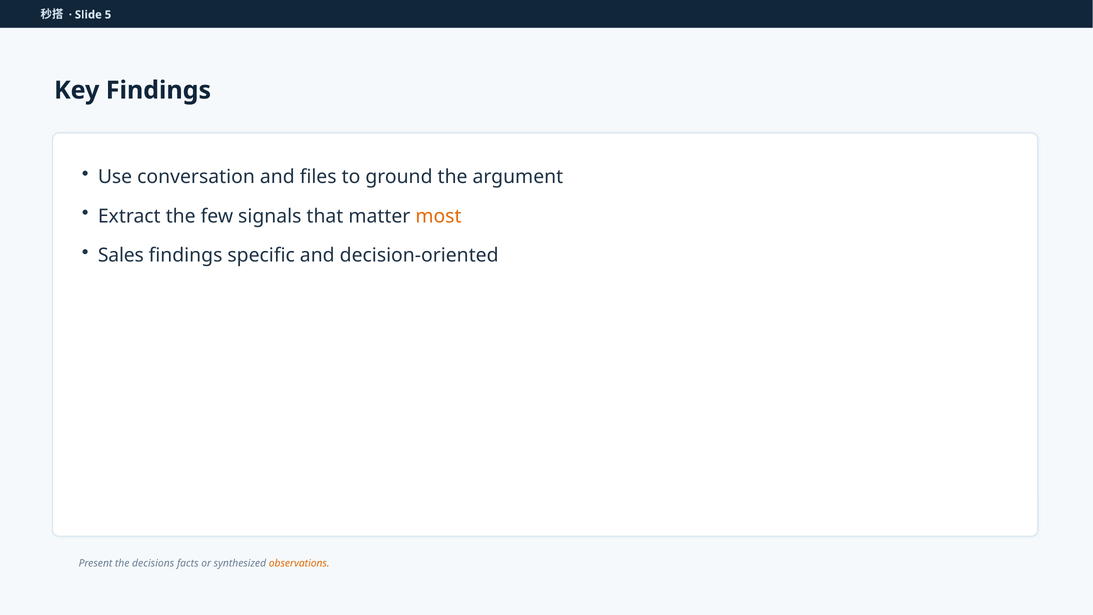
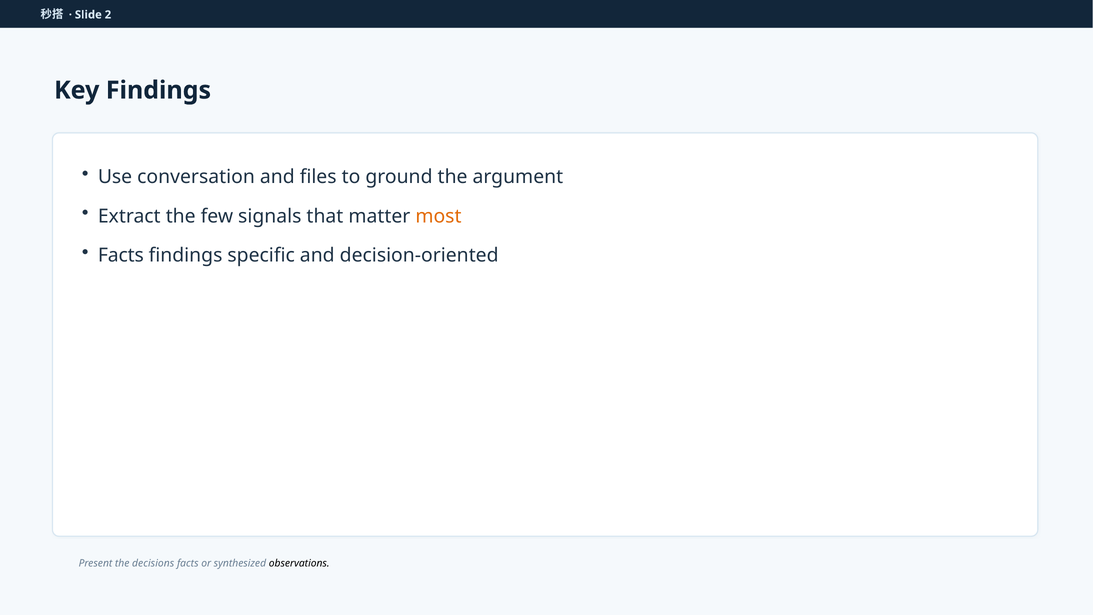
5: 5 -> 2 (108, 15)
Sales: Sales -> Facts (121, 255)
observations colour: orange -> black (299, 563)
